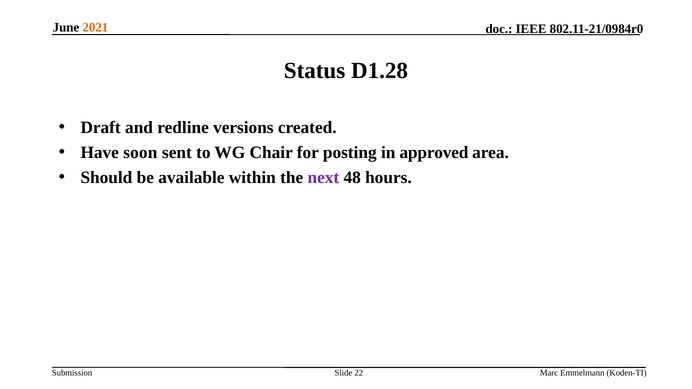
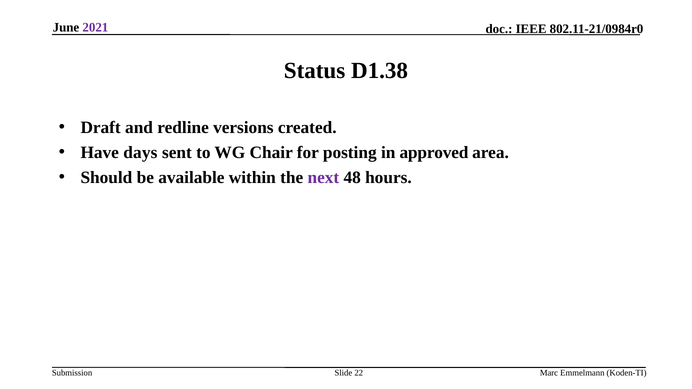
2021 colour: orange -> purple (95, 28)
D1.28: D1.28 -> D1.38 (380, 71)
soon: soon -> days (140, 153)
